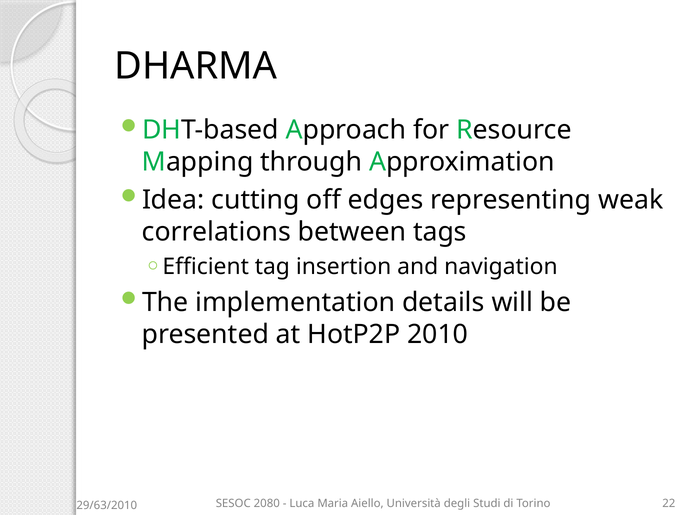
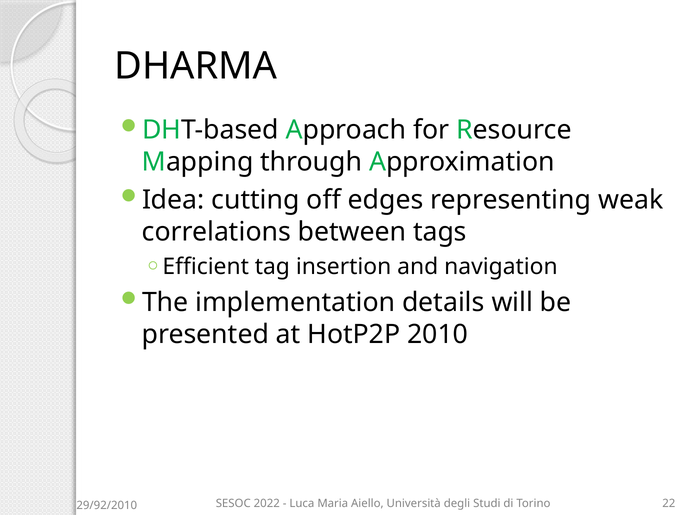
2080: 2080 -> 2022 (267, 503)
29/63/2010: 29/63/2010 -> 29/92/2010 (107, 505)
